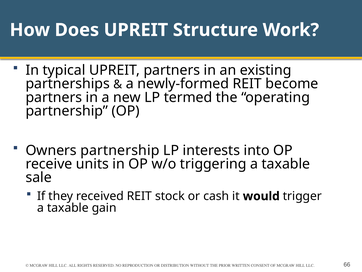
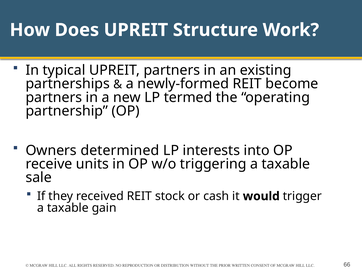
Owners partnership: partnership -> determined (120, 150)
